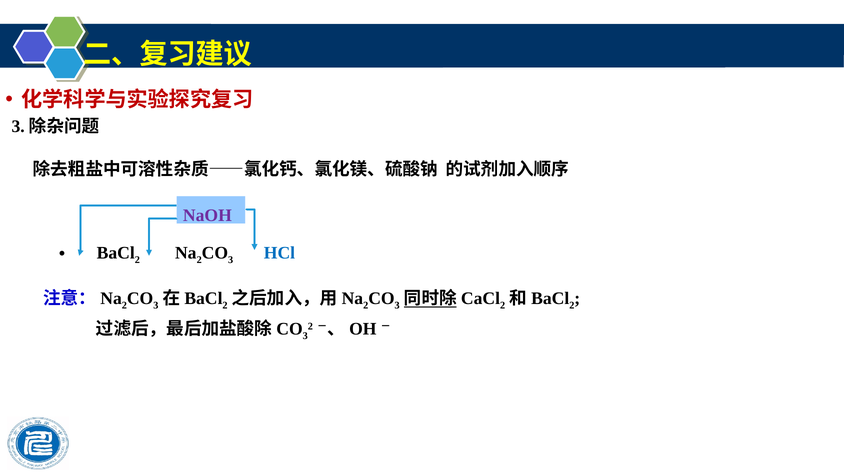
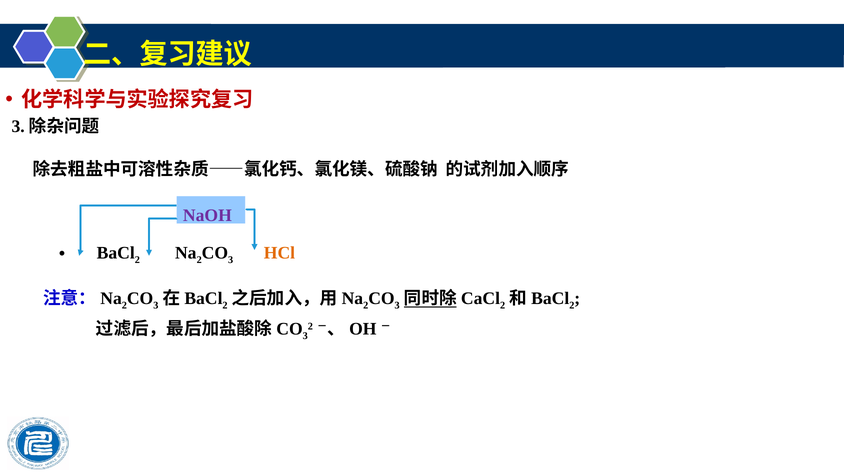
HCl colour: blue -> orange (279, 253)
